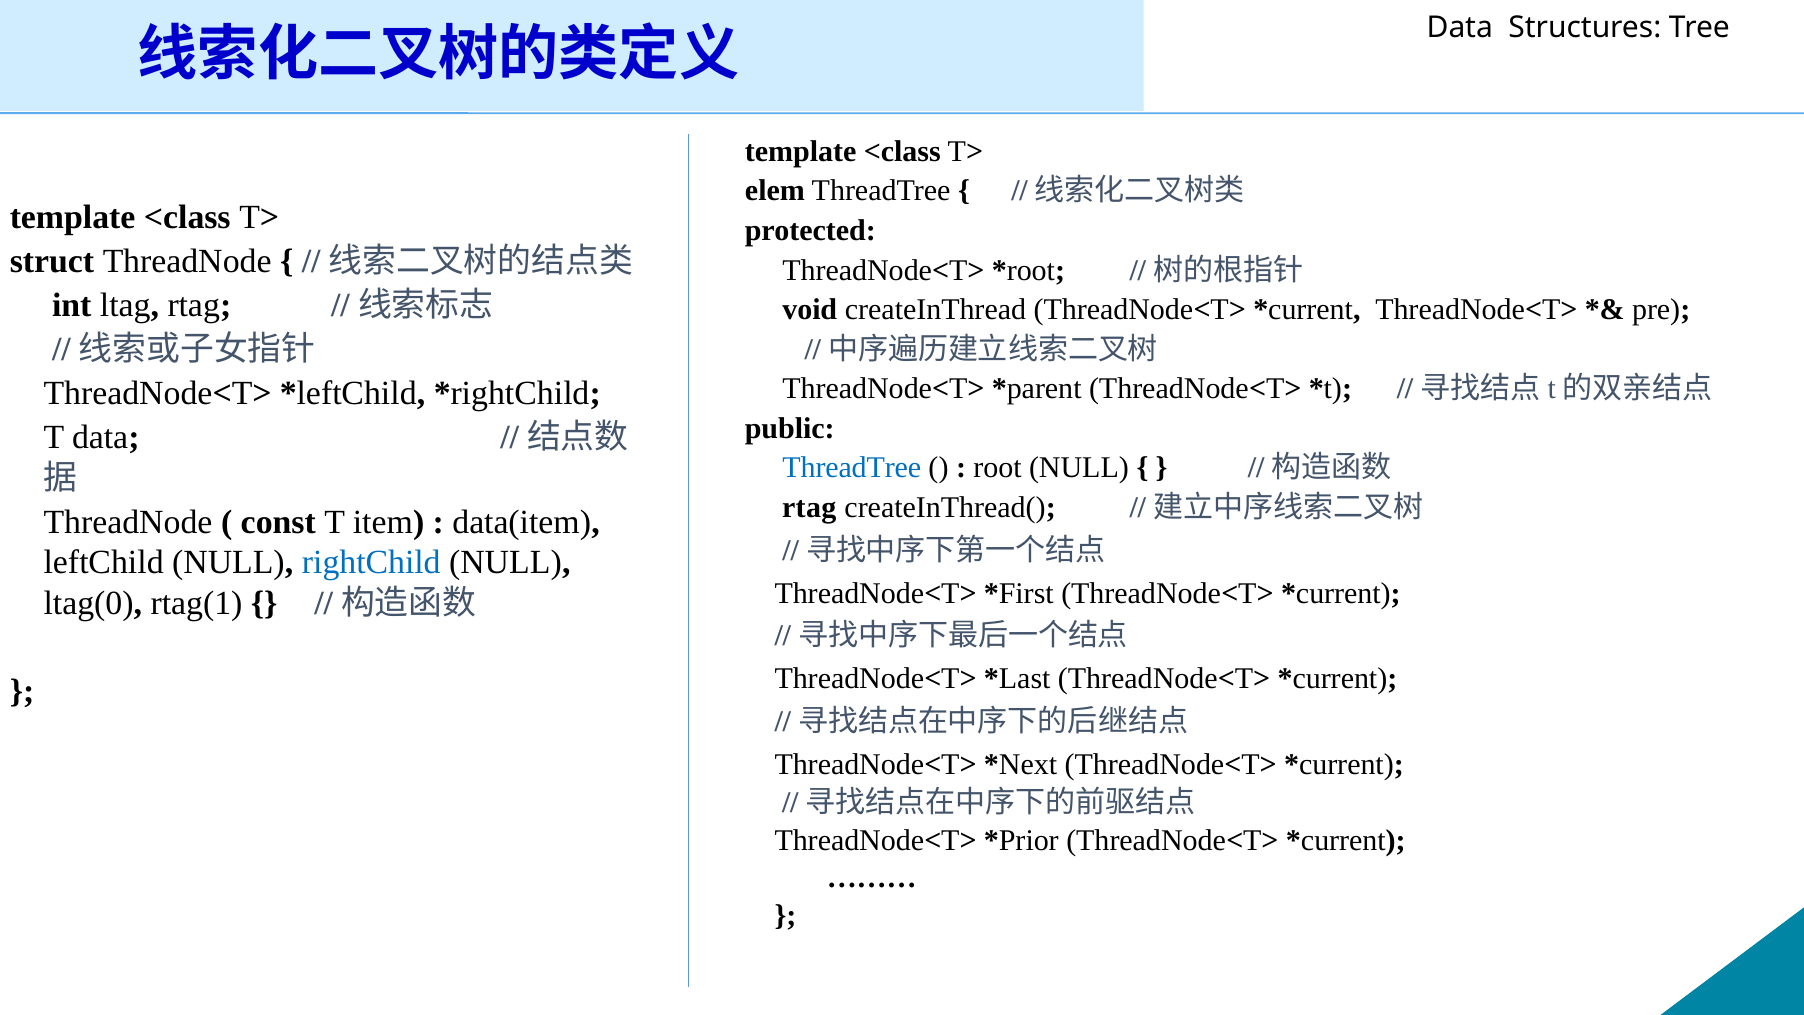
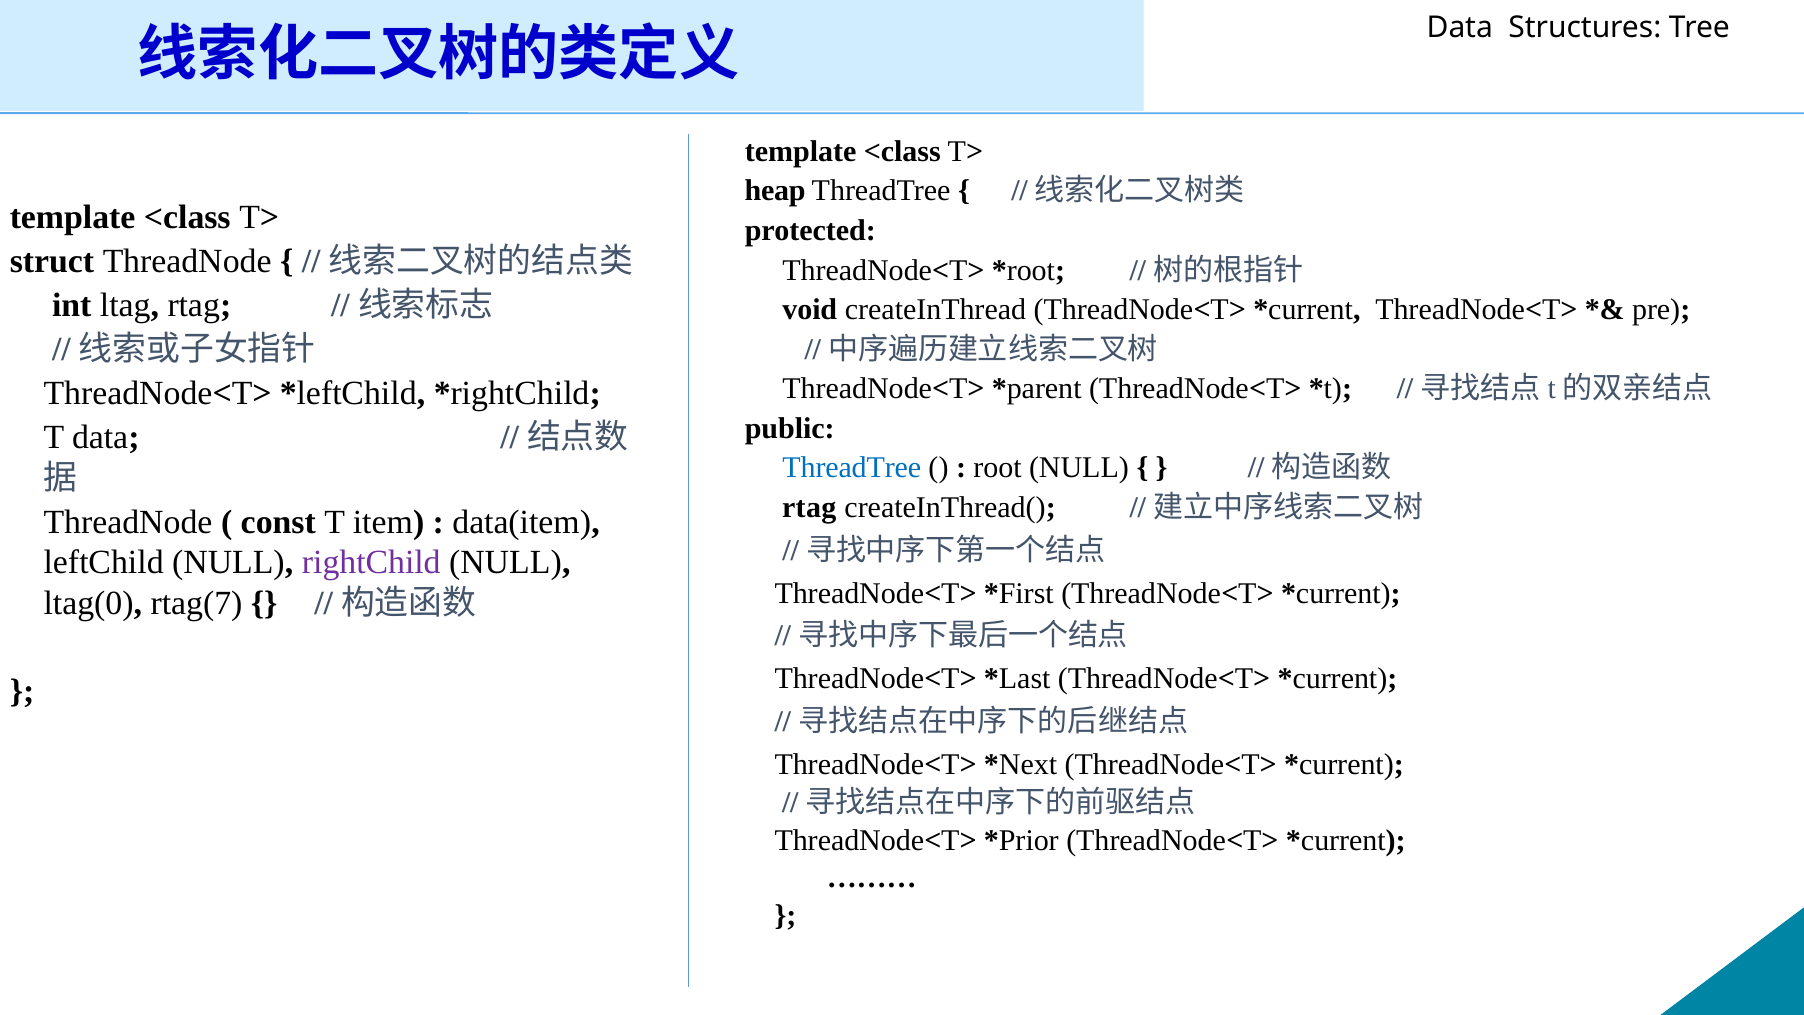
elem: elem -> heap (775, 191)
rightChild colour: blue -> purple (371, 562)
rtag(1: rtag(1 -> rtag(7 (197, 603)
